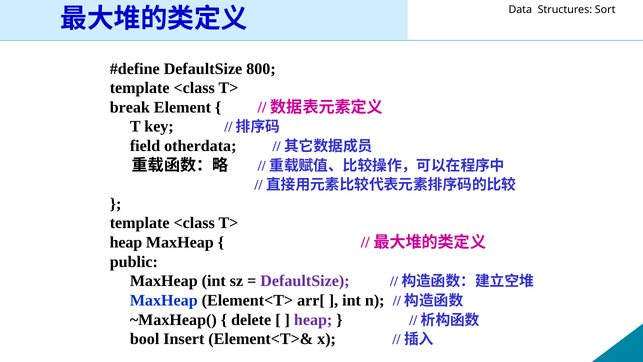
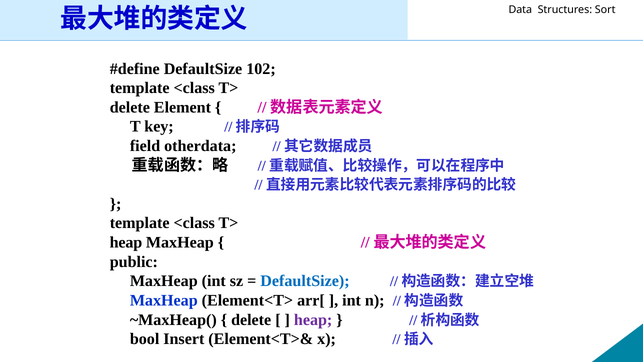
800: 800 -> 102 (261, 69)
break: break -> delete (130, 107)
DefaultSize colour: purple -> blue (305, 281)
